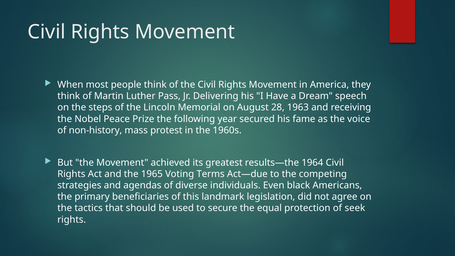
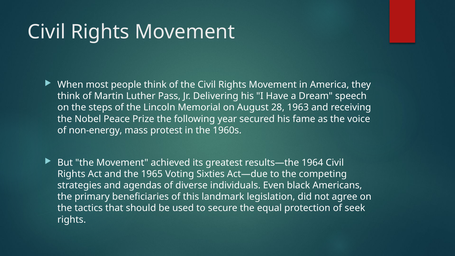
non-history: non-history -> non-energy (95, 130)
Terms: Terms -> Sixties (211, 174)
